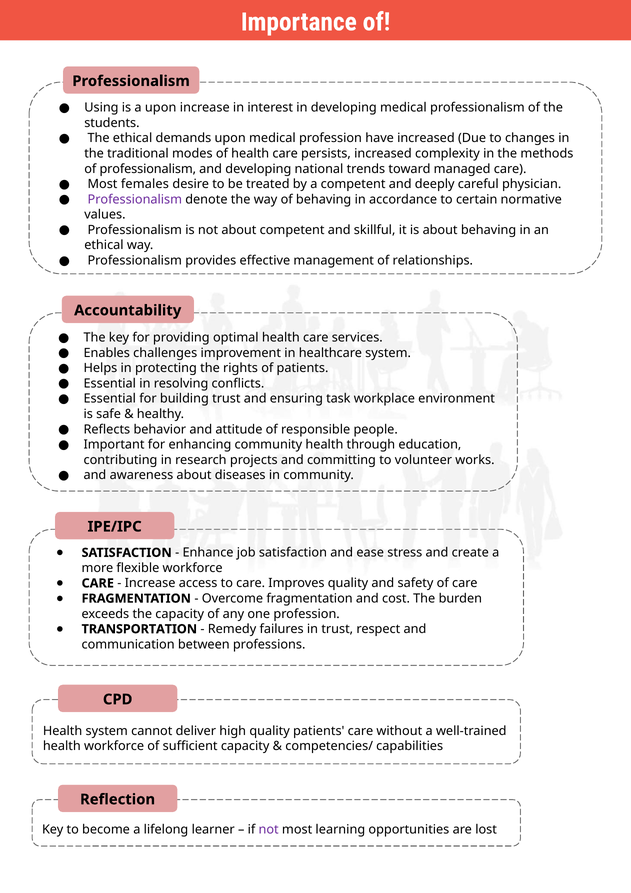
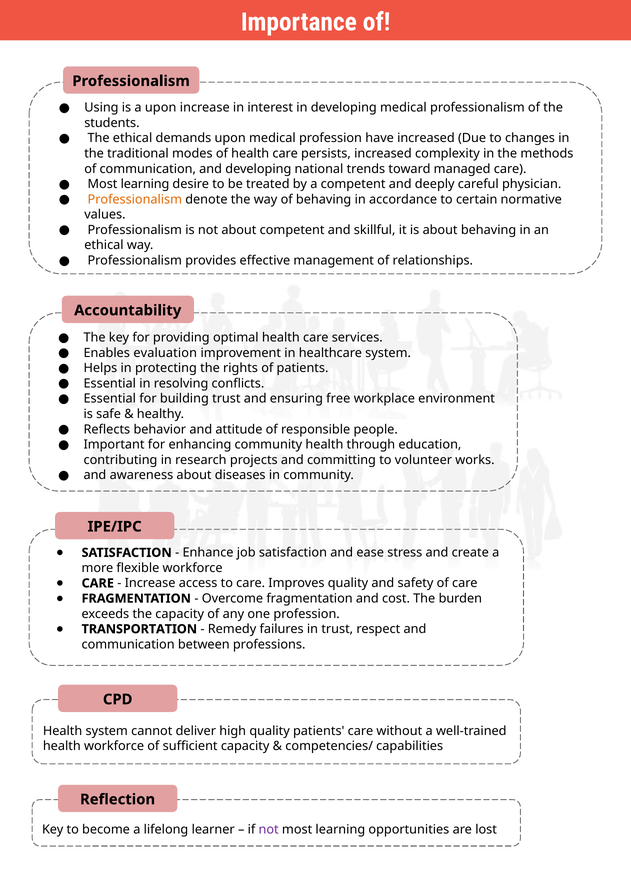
of professionalism: professionalism -> communication (148, 169)
females: females -> learning (145, 184)
Professionalism colour: purple -> orange (135, 199)
challenges: challenges -> evaluation (165, 353)
task: task -> free (338, 398)
